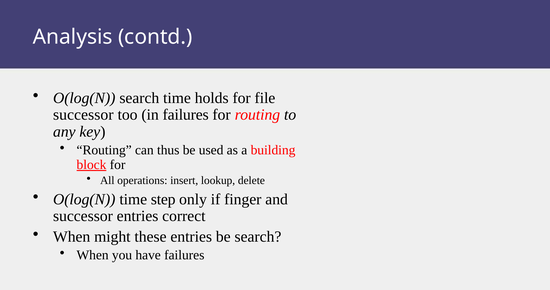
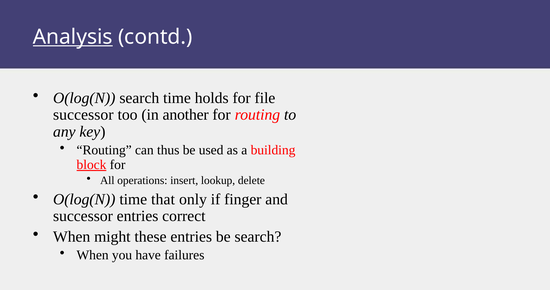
Analysis underline: none -> present (73, 37)
in failures: failures -> another (186, 115)
step: step -> that (163, 200)
